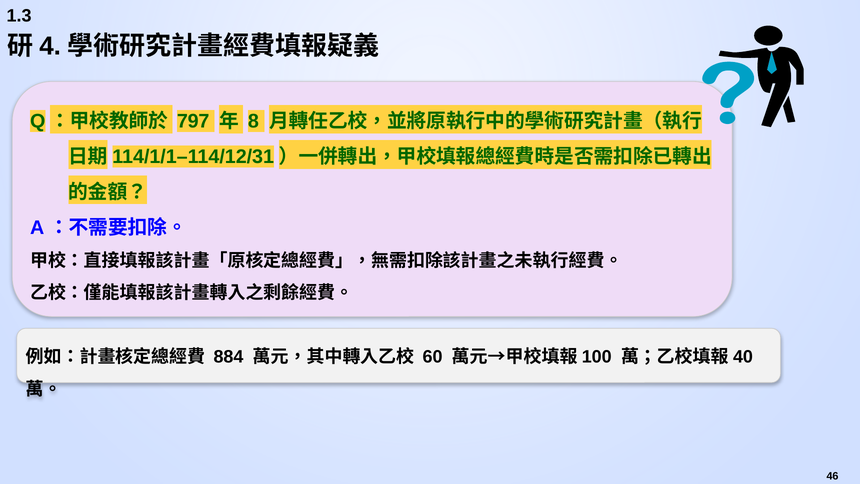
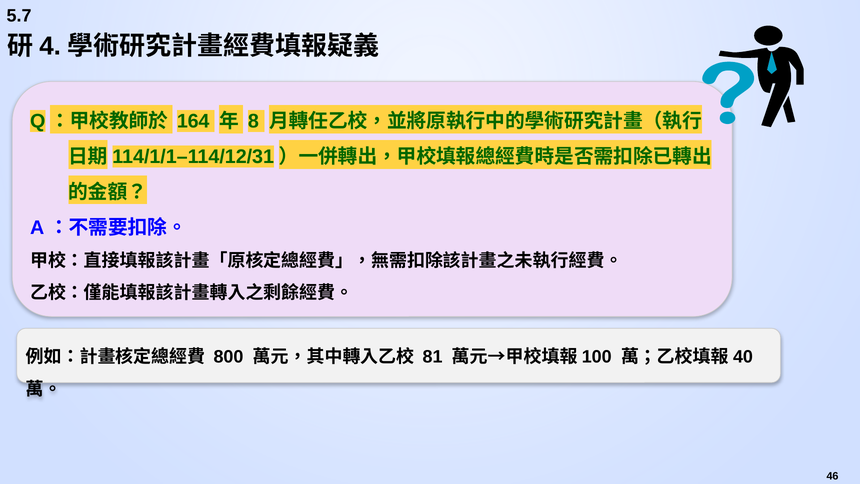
1.3: 1.3 -> 5.7 (19, 16)
797: 797 -> 164 (193, 121)
884: 884 -> 800 (228, 357)
60: 60 -> 81 (433, 357)
